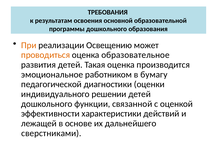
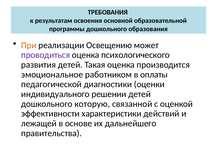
проводиться colour: orange -> purple (46, 55)
образовательное: образовательное -> психологического (136, 55)
бумагу: бумагу -> оплаты (154, 74)
функции: функции -> которую (92, 104)
сверстниками: сверстниками -> правительства (51, 133)
